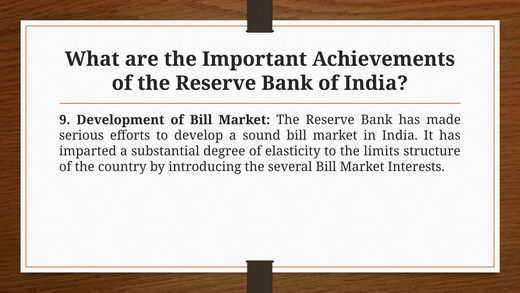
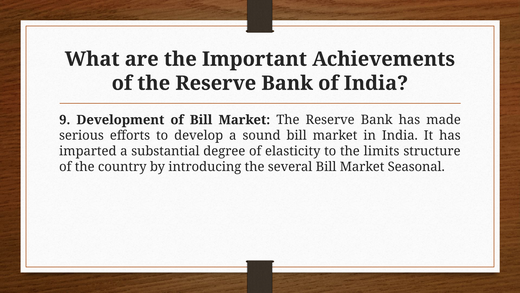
Interests: Interests -> Seasonal (416, 167)
